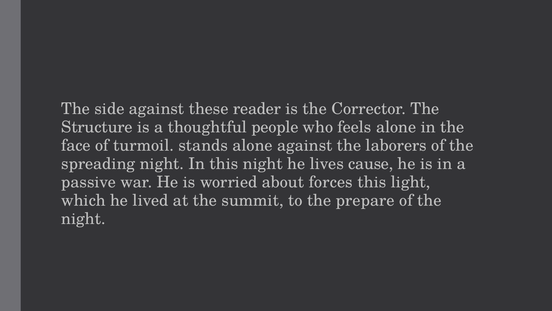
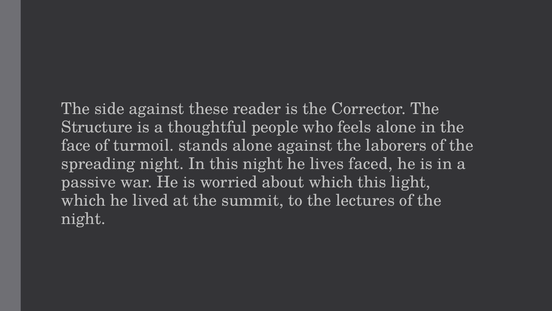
cause: cause -> faced (371, 164)
about forces: forces -> which (331, 182)
prepare: prepare -> lectures (365, 200)
